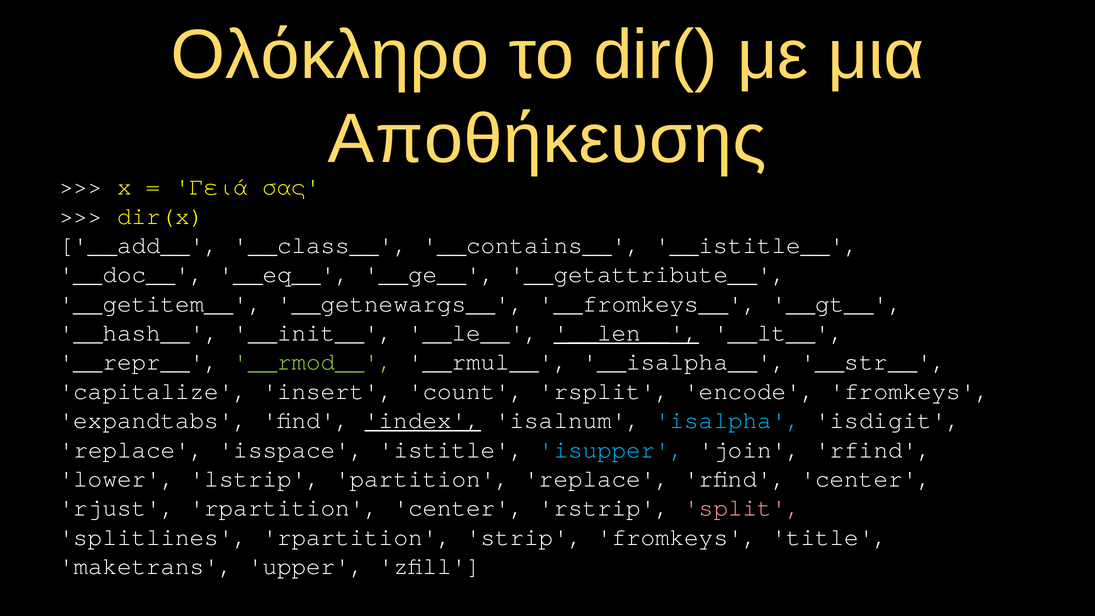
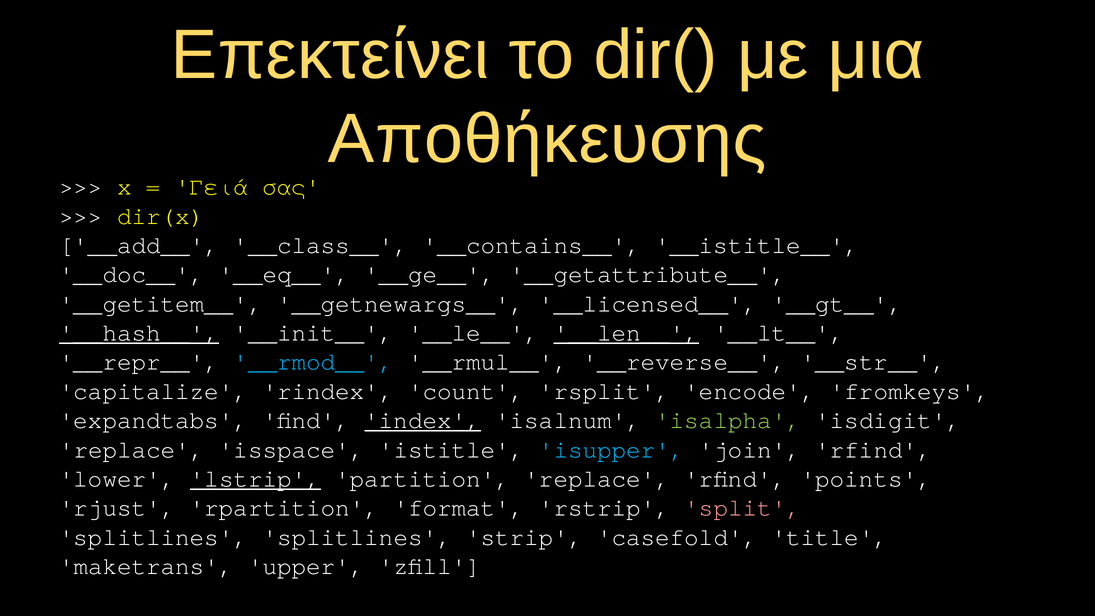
Ολόκληρο: Ολόκληρο -> Επεκτείνει (330, 55)
__fromkeys__: __fromkeys__ -> __licensed__ (648, 304)
__hash__ underline: none -> present (139, 333)
__rmod__ colour: light green -> light blue (314, 362)
__isalpha__: __isalpha__ -> __reverse__ (684, 362)
insert: insert -> rindex (328, 391)
isalpha colour: light blue -> light green (728, 420)
lstrip underline: none -> present (255, 479)
rfind center: center -> points (866, 479)
rpartition center: center -> format (459, 508)
splitlines rpartition: rpartition -> splitlines (357, 537)
strip fromkeys: fromkeys -> casefold (677, 537)
